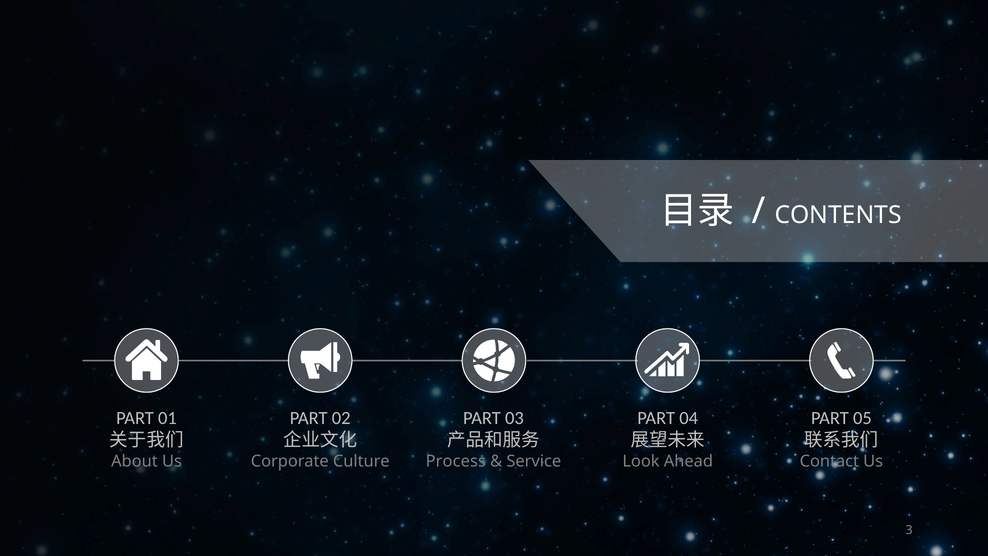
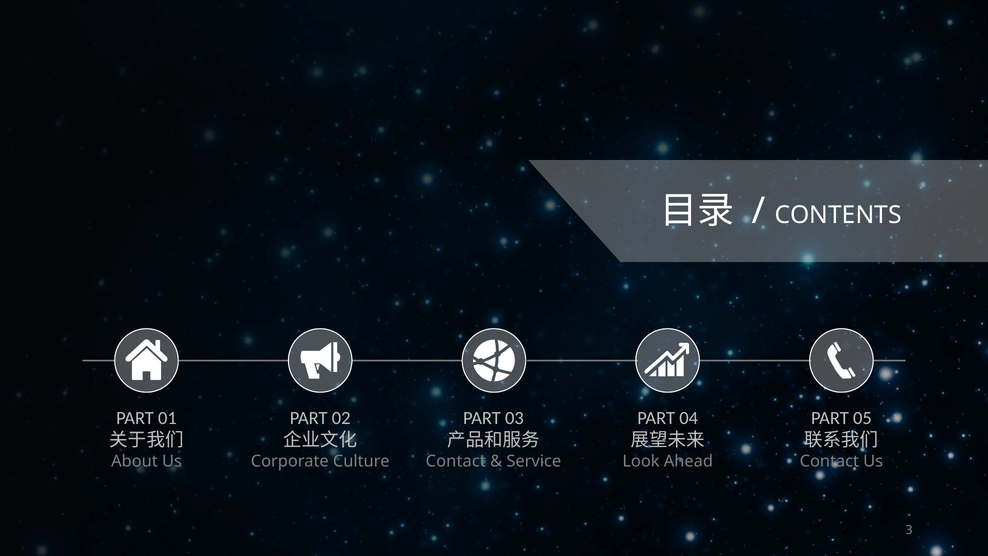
Process: Process -> Contact (456, 461)
